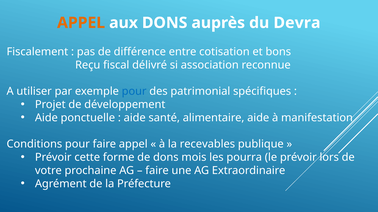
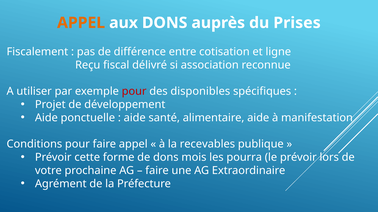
Devra: Devra -> Prises (297, 23)
bons: bons -> ligne (278, 52)
pour colour: blue -> red (134, 92)
patrimonial: patrimonial -> disponibles (200, 92)
